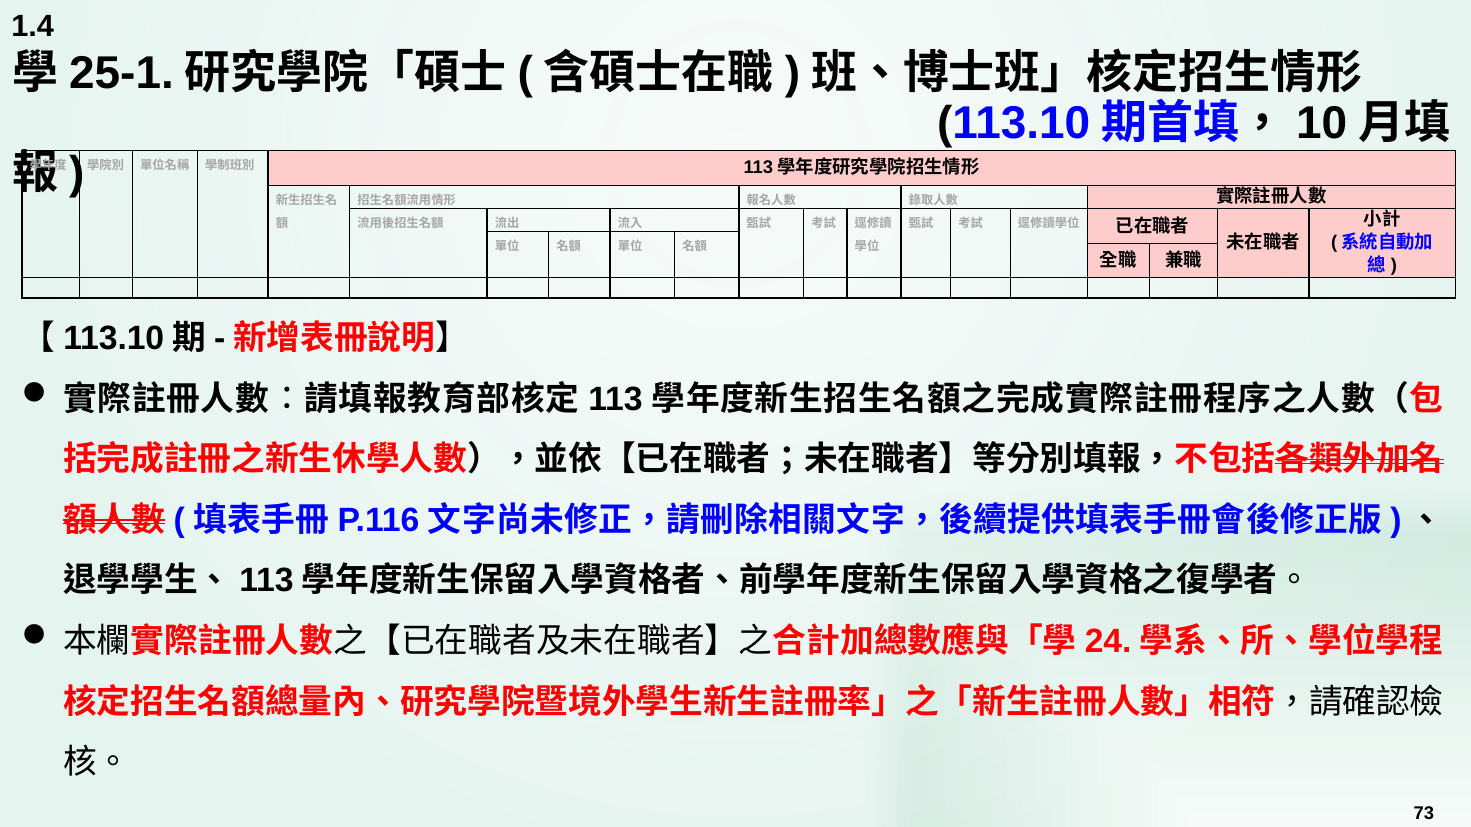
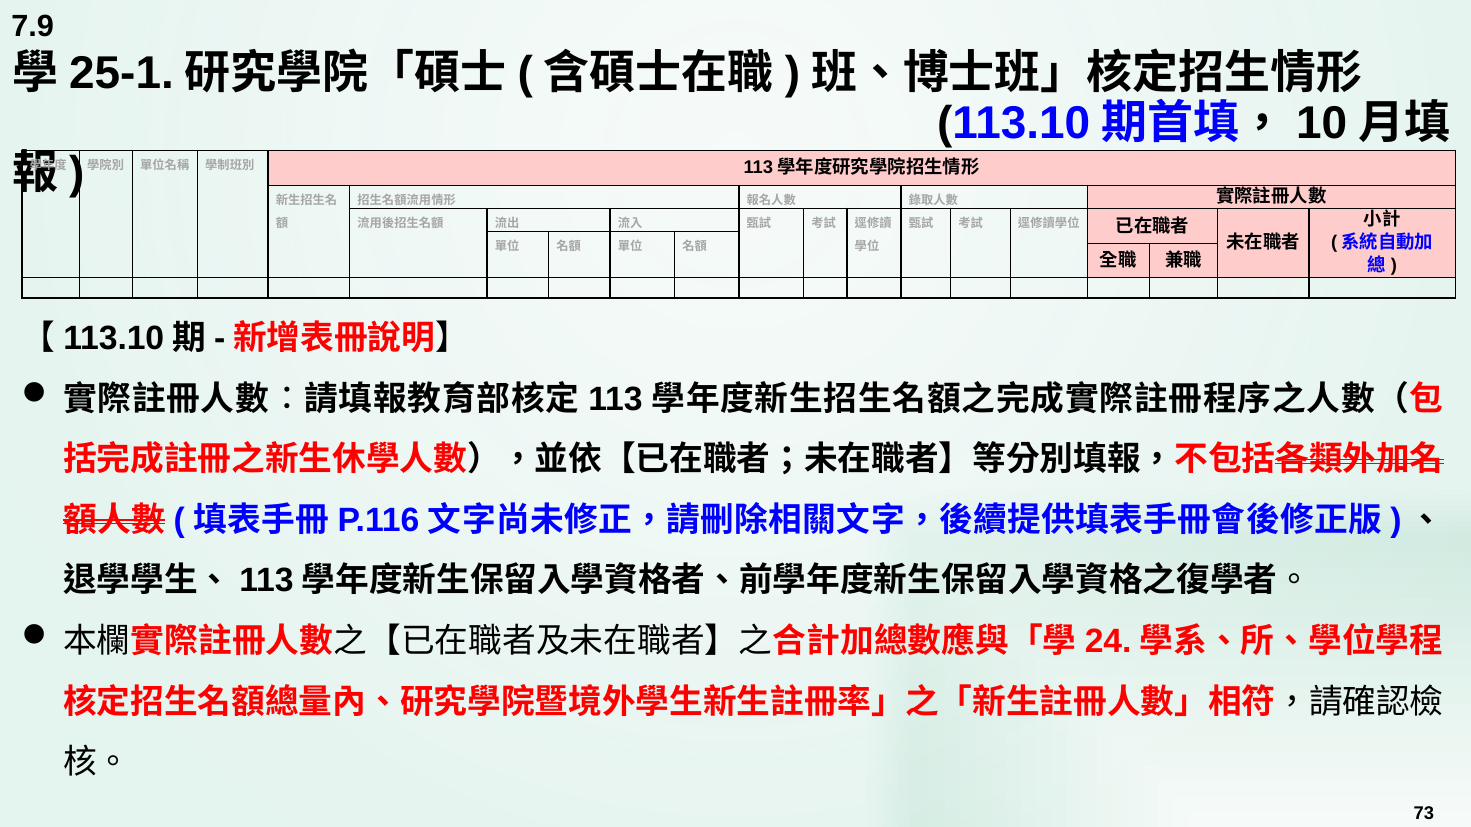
1.4: 1.4 -> 7.9 (33, 27)
